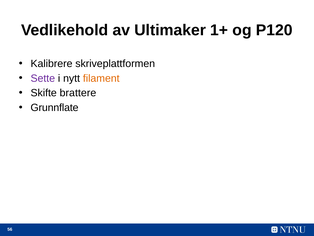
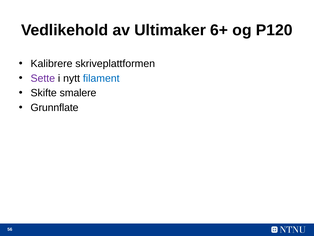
1+: 1+ -> 6+ (219, 30)
filament colour: orange -> blue (101, 78)
brattere: brattere -> smalere (78, 93)
